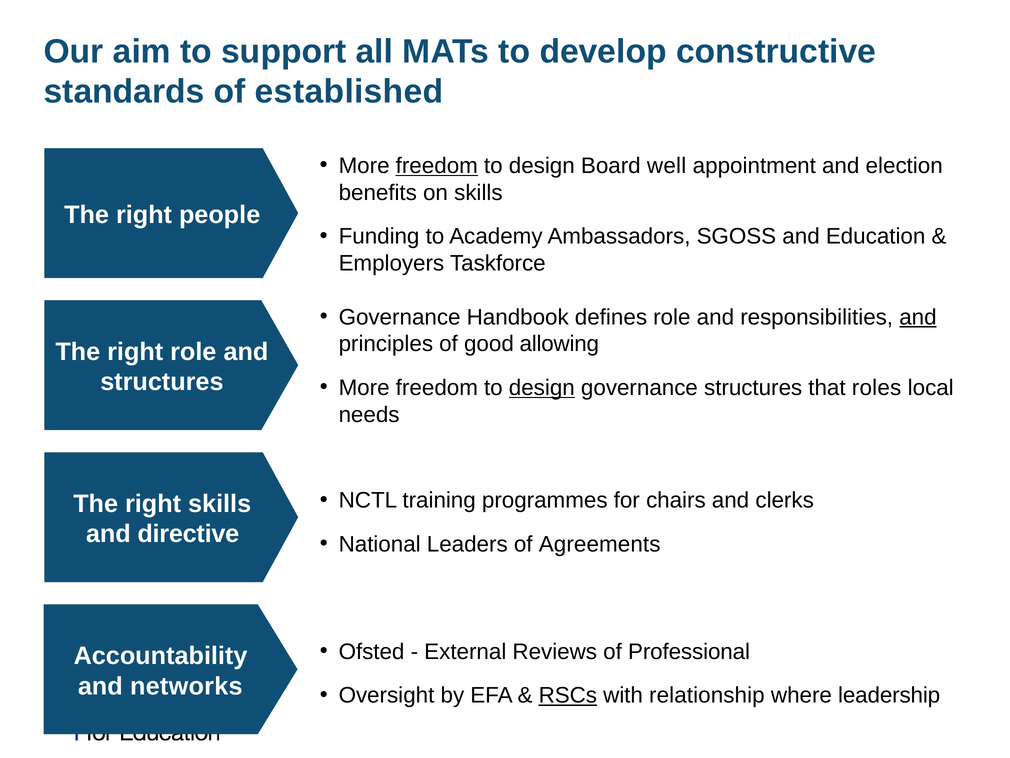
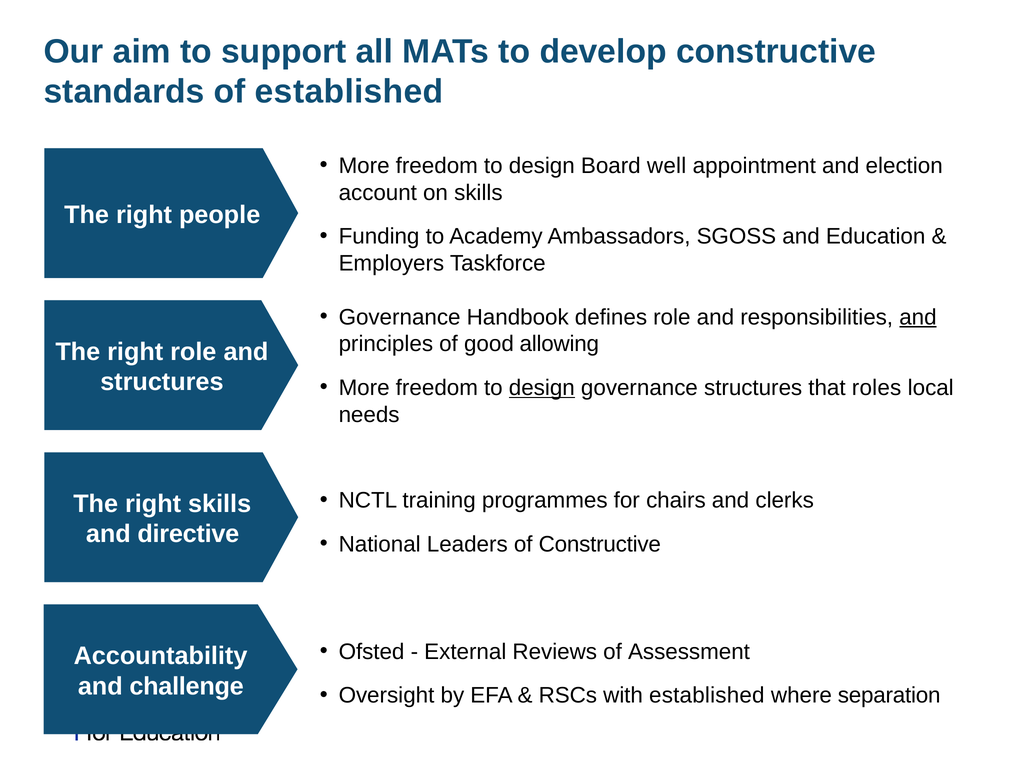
freedom underline: present -> none (437, 166)
benefits: benefits -> account (378, 193)
of Agreements: Agreements -> Constructive (600, 544)
Professional: Professional -> Assessment (689, 651)
networks: networks -> challenge (187, 686)
RSCs underline: present -> none (568, 695)
with relationship: relationship -> established (707, 695)
leadership: leadership -> separation (889, 695)
